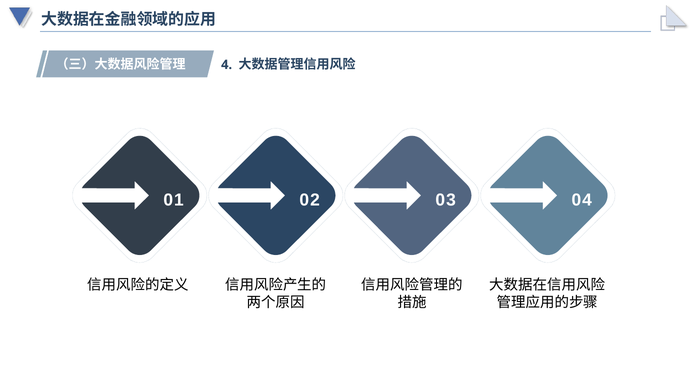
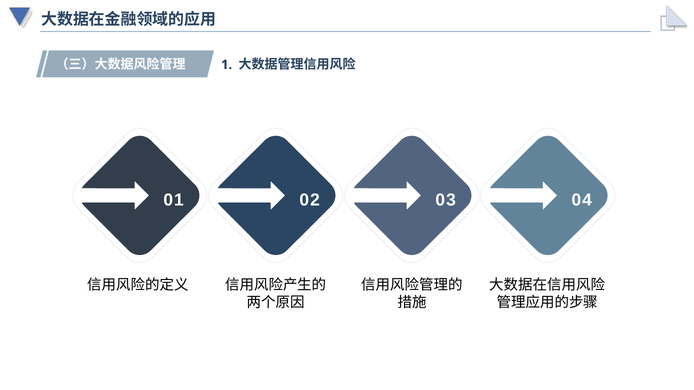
4: 4 -> 1 (227, 65)
